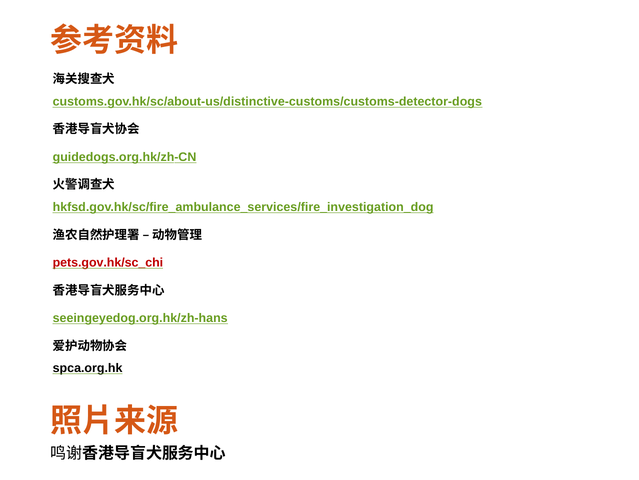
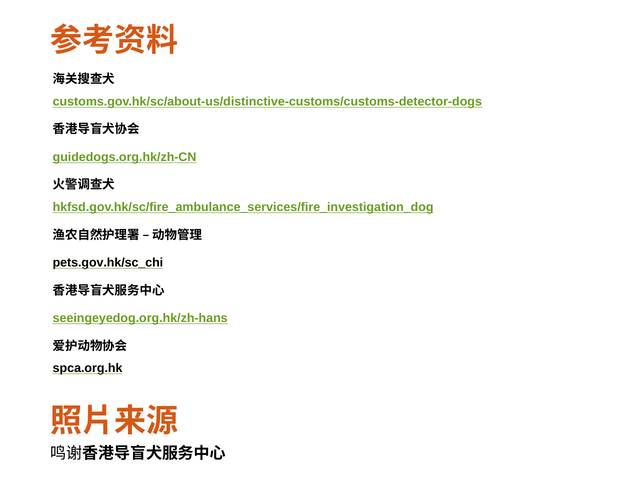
pets.gov.hk/sc_chi colour: red -> black (108, 262)
